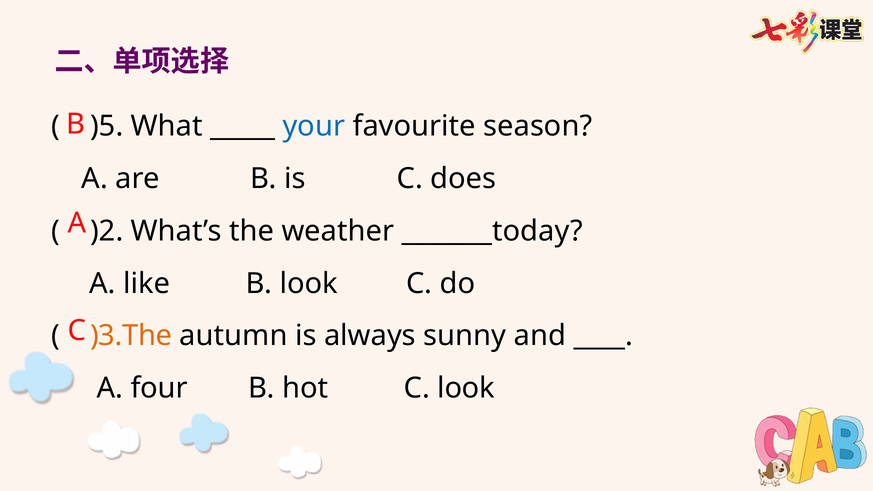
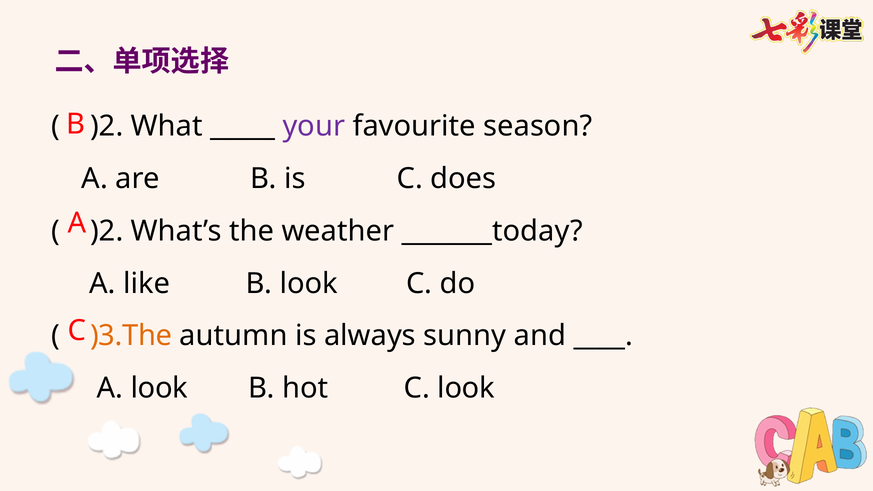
)5: )5 -> )2 (107, 126)
your colour: blue -> purple (314, 126)
A four: four -> look (159, 388)
